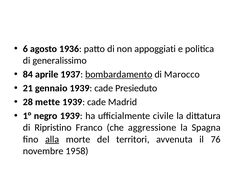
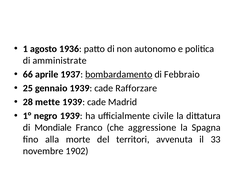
6: 6 -> 1 (25, 49)
appoggiati: appoggiati -> autonomo (155, 49)
generalissimo: generalissimo -> amministrate (60, 61)
84: 84 -> 66 (28, 74)
Marocco: Marocco -> Febbraio (182, 74)
21: 21 -> 25 (28, 88)
Presieduto: Presieduto -> Rafforzare (136, 88)
Ripristino: Ripristino -> Mondiale (53, 128)
alla underline: present -> none (52, 139)
76: 76 -> 33 (216, 139)
1958: 1958 -> 1902 (77, 151)
